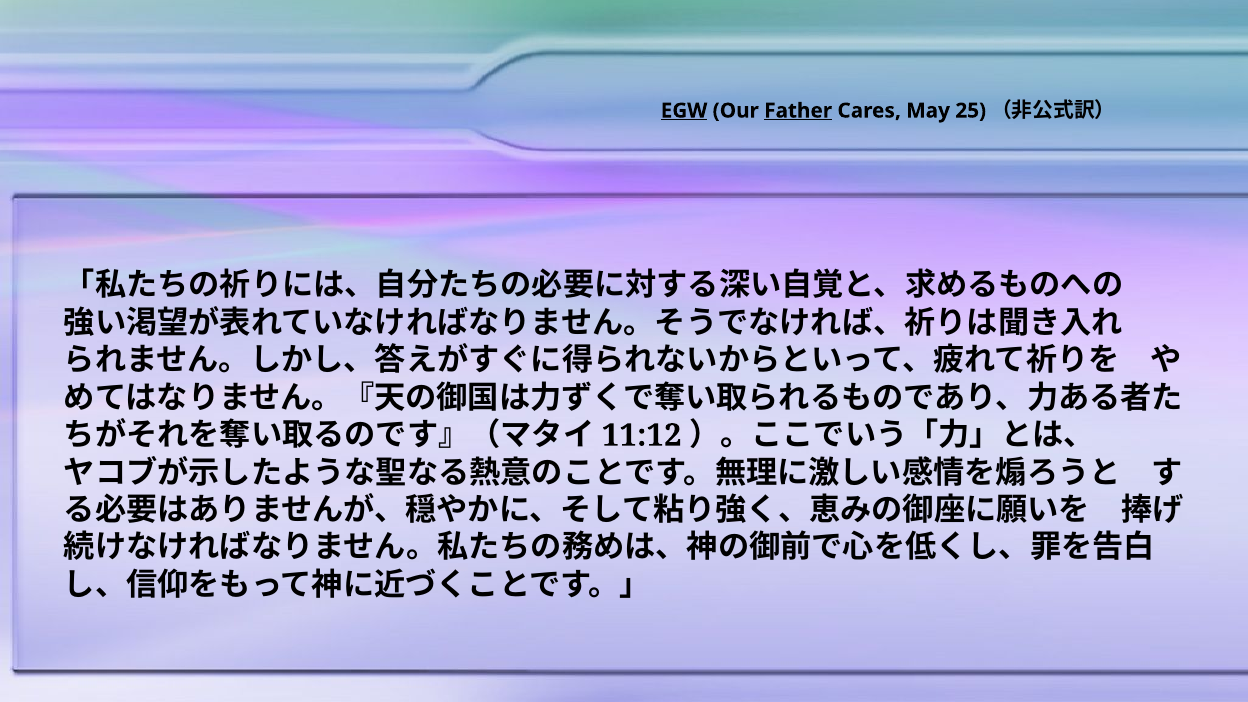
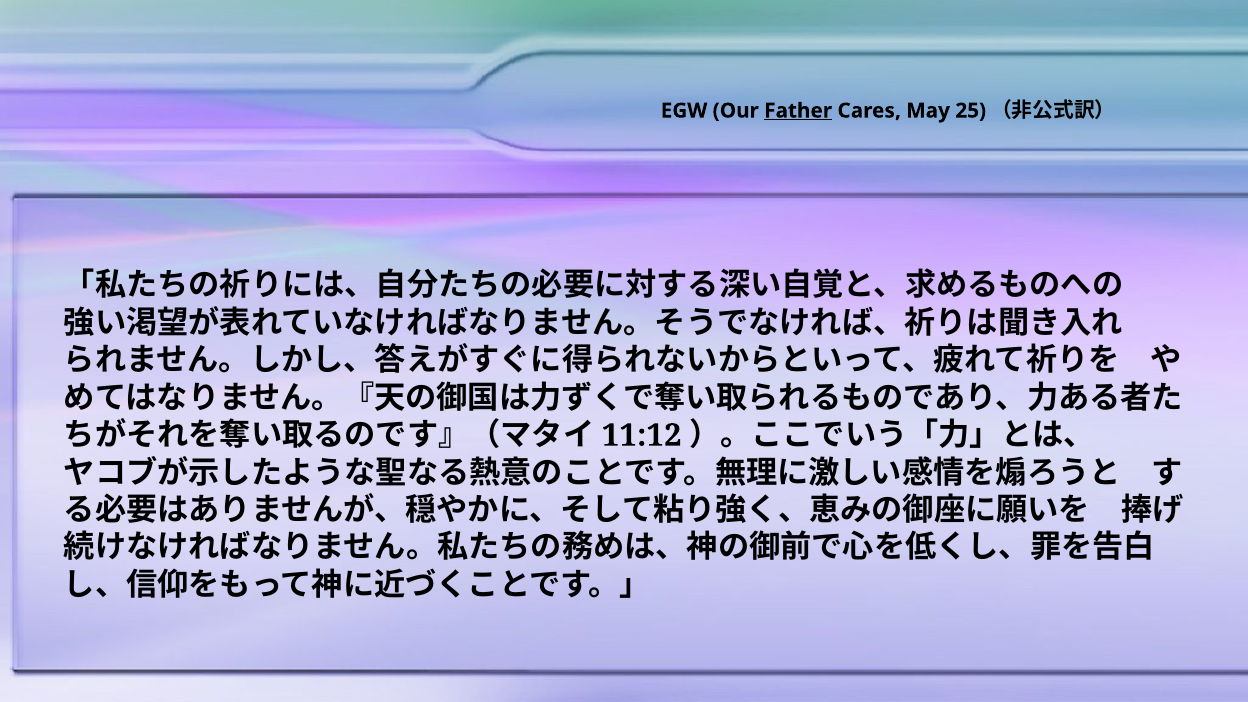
EGW underline: present -> none (684, 111)
